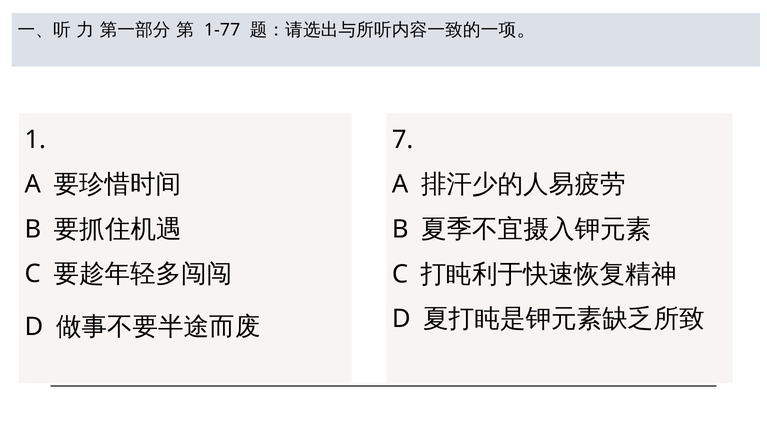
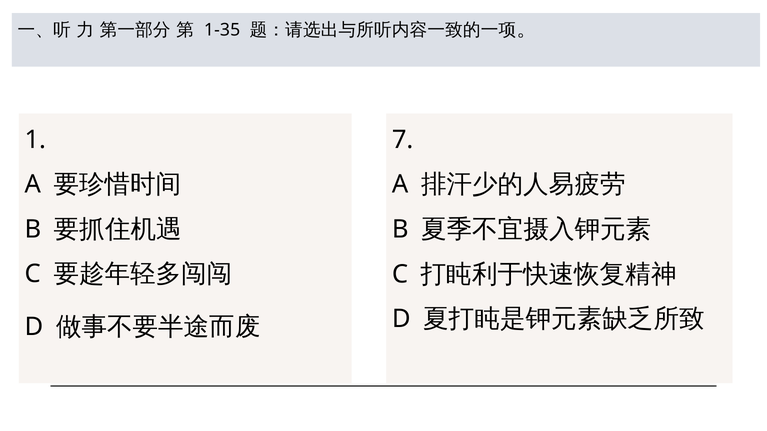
1-77: 1-77 -> 1-35 (222, 30)
